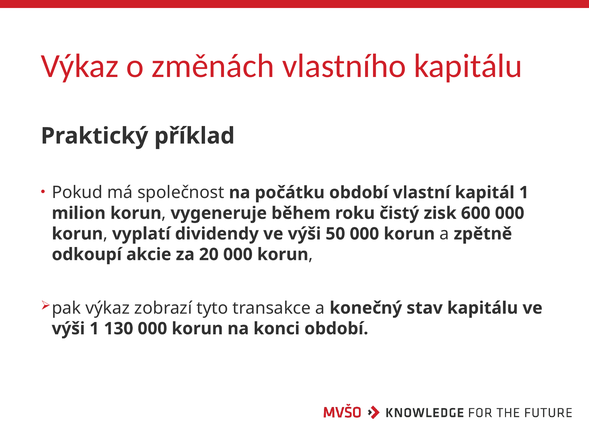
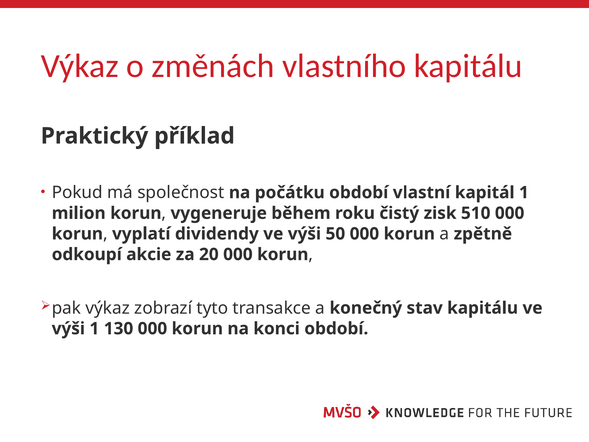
600: 600 -> 510 (476, 213)
